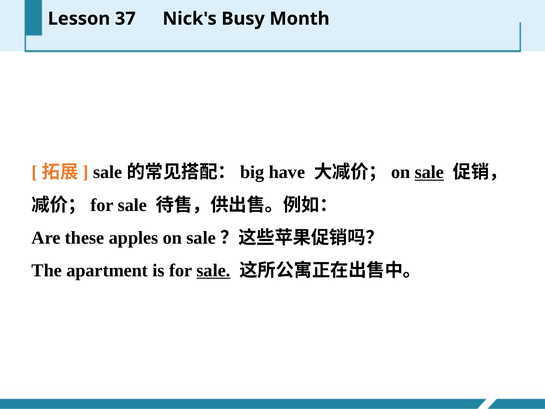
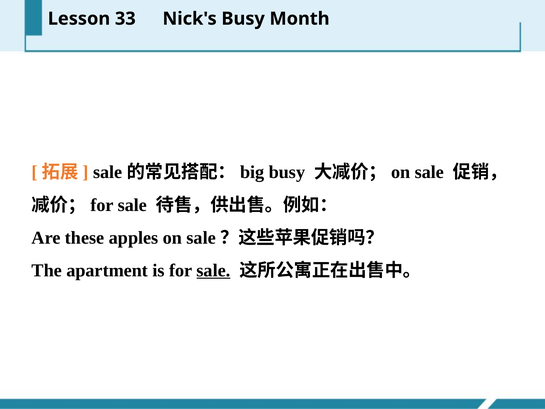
37: 37 -> 33 (125, 19)
have: have -> busy (287, 172)
sale underline: present -> none (429, 172)
